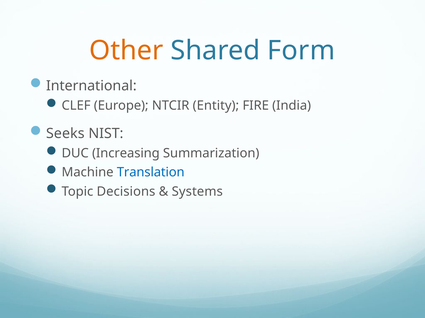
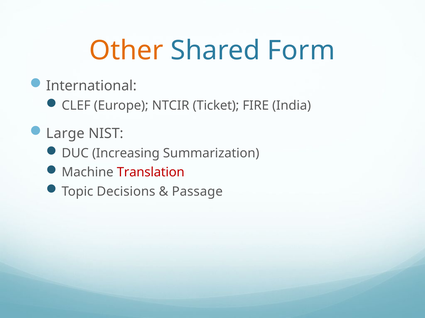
Entity: Entity -> Ticket (216, 106)
Seeks: Seeks -> Large (65, 134)
Translation colour: blue -> red (151, 173)
Systems: Systems -> Passage (197, 192)
